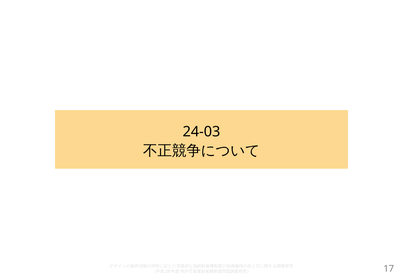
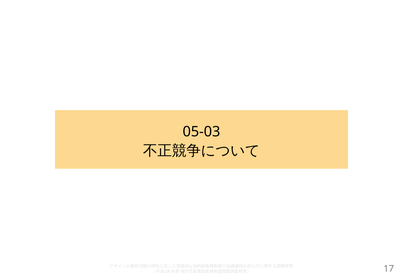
24-03: 24-03 -> 05-03 (201, 132)
